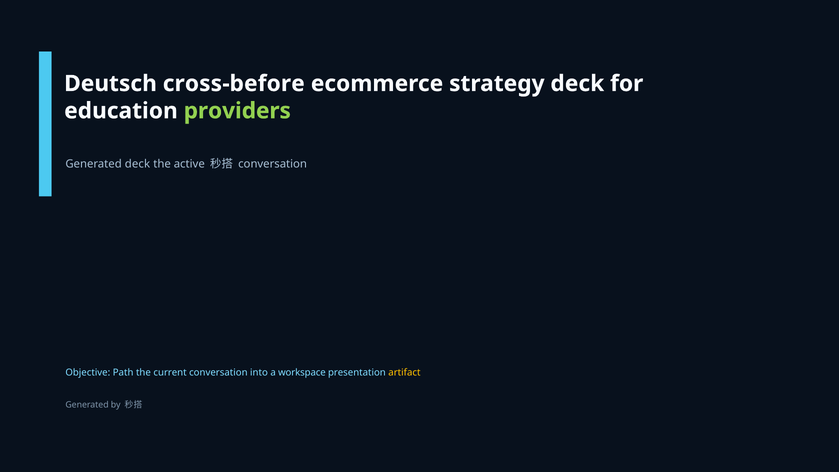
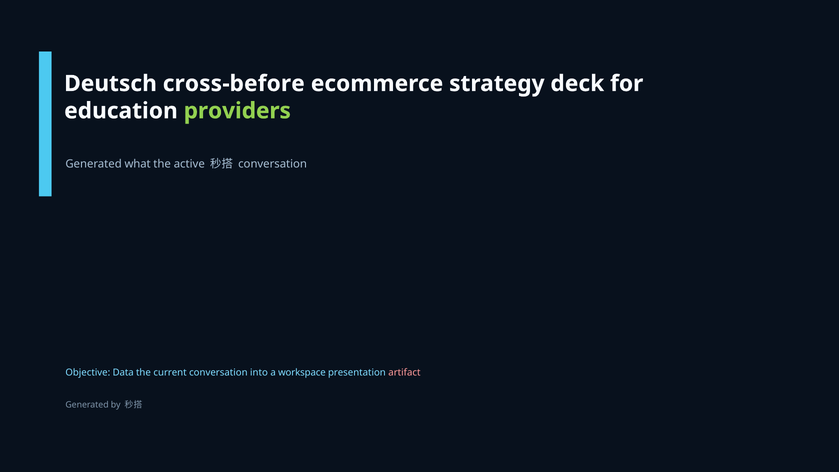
Generated deck: deck -> what (138, 164)
Path: Path -> Data (123, 373)
artifact colour: yellow -> pink (404, 373)
